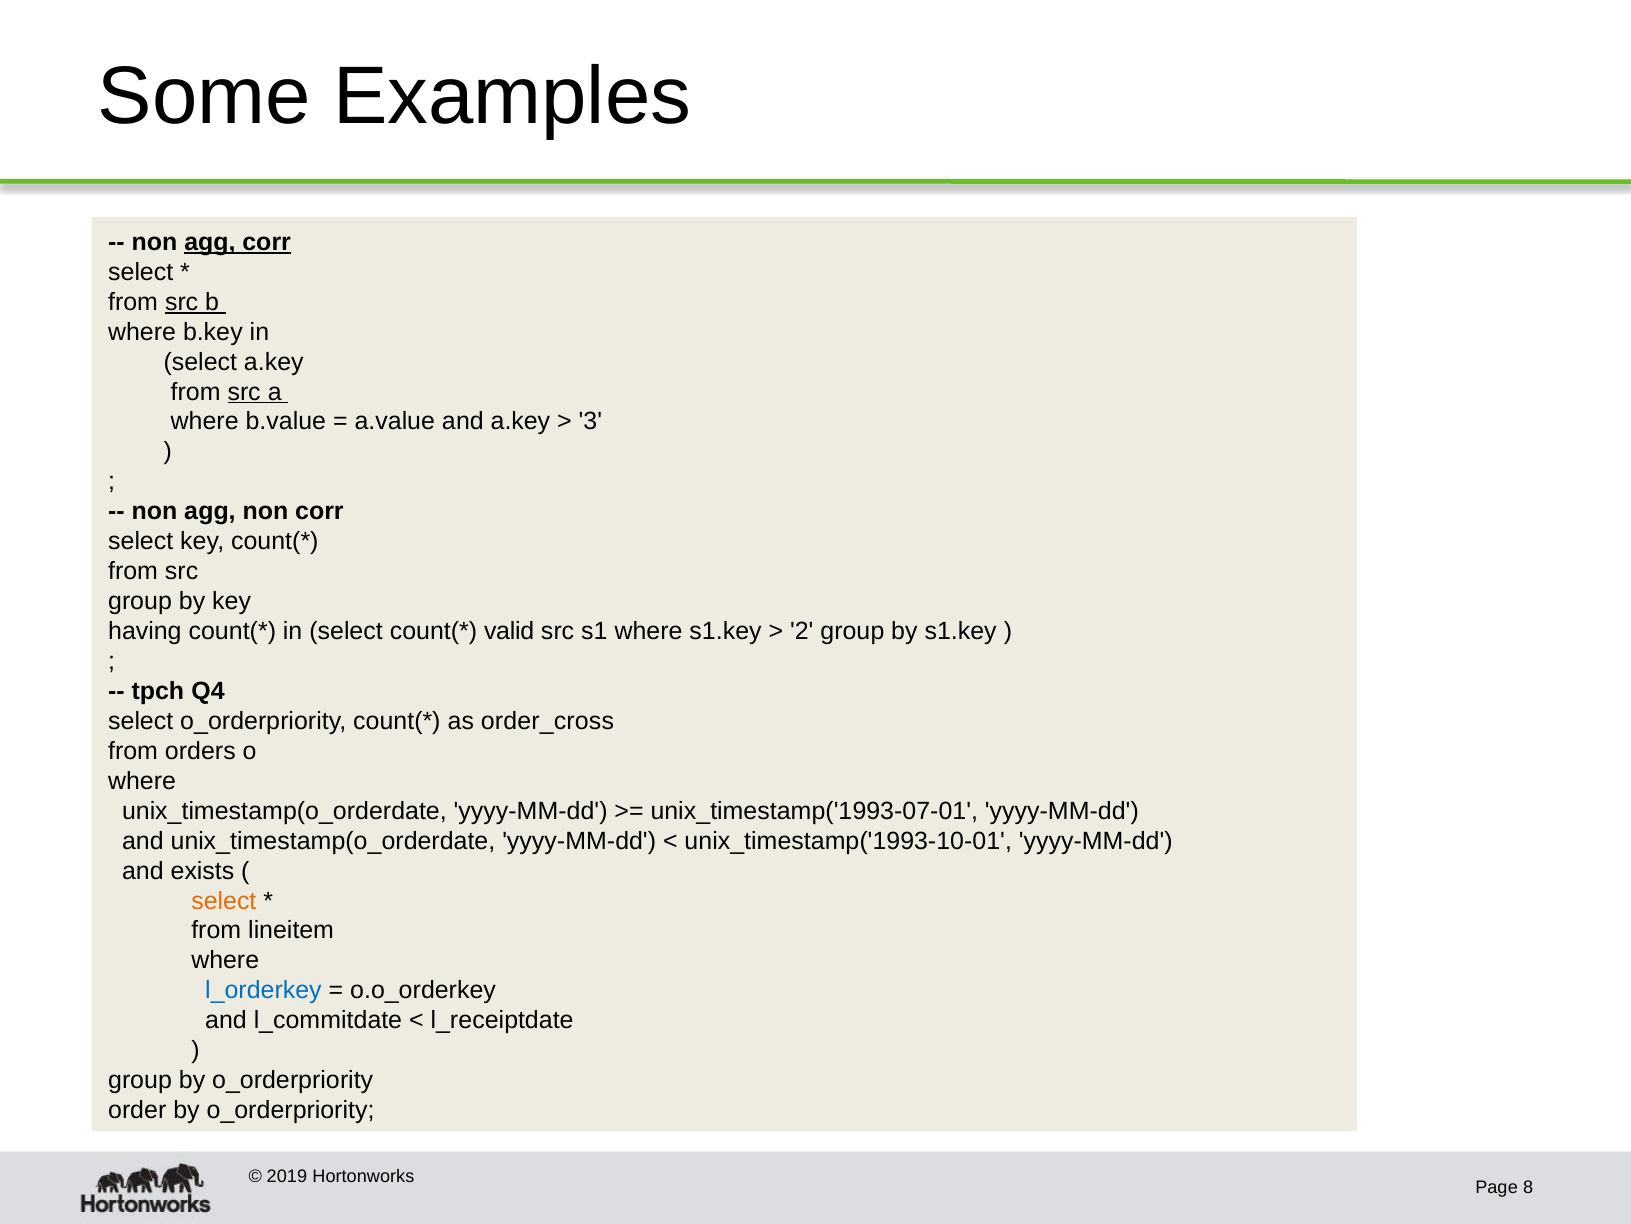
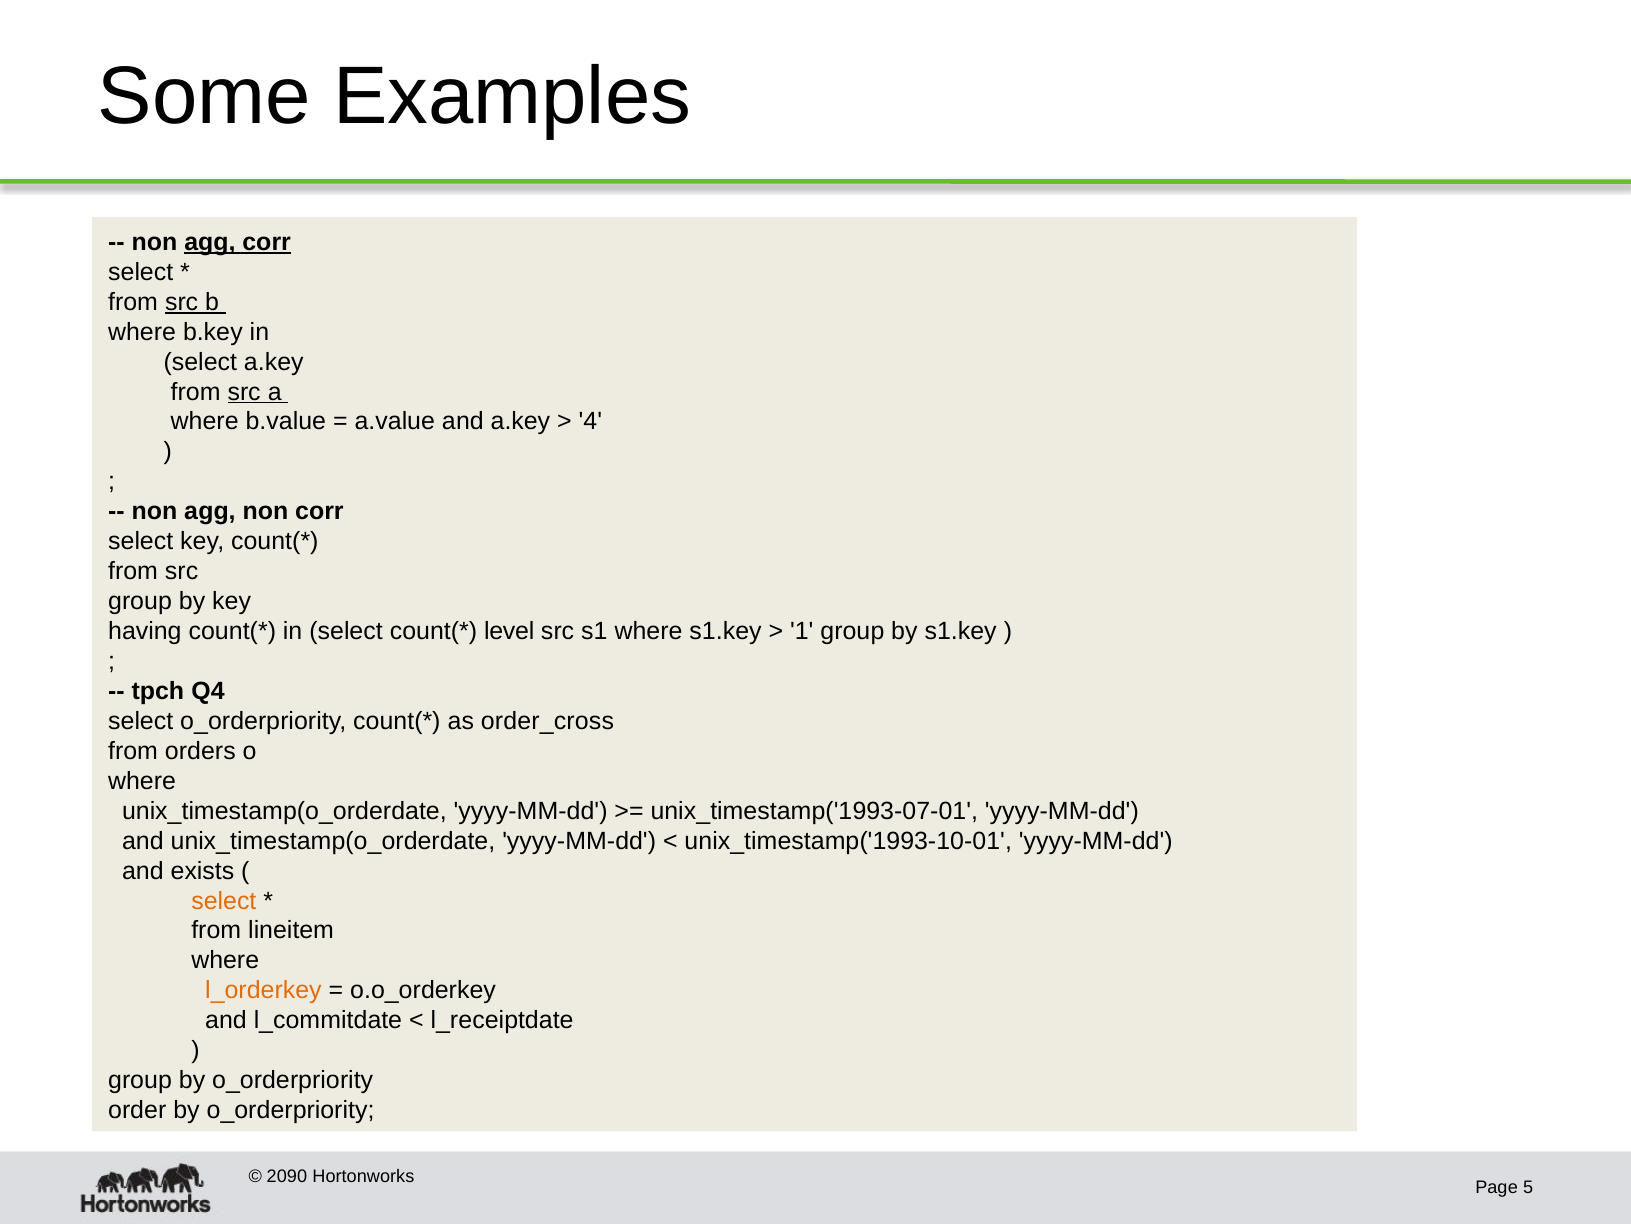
3: 3 -> 4 (590, 421)
valid: valid -> level (509, 631)
2: 2 -> 1 (802, 631)
l_orderkey colour: blue -> orange (263, 990)
2019: 2019 -> 2090 (287, 1176)
8: 8 -> 5 (1528, 1187)
